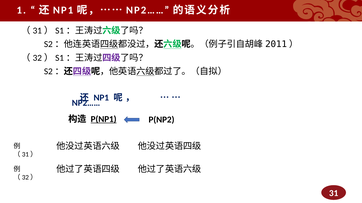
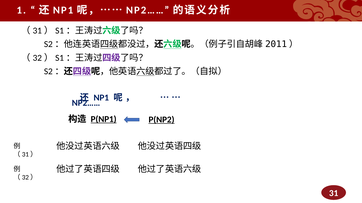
P(NP2 underline: none -> present (161, 120)
